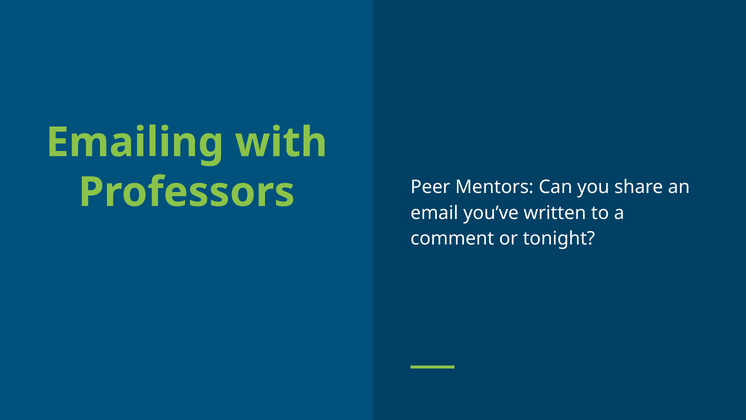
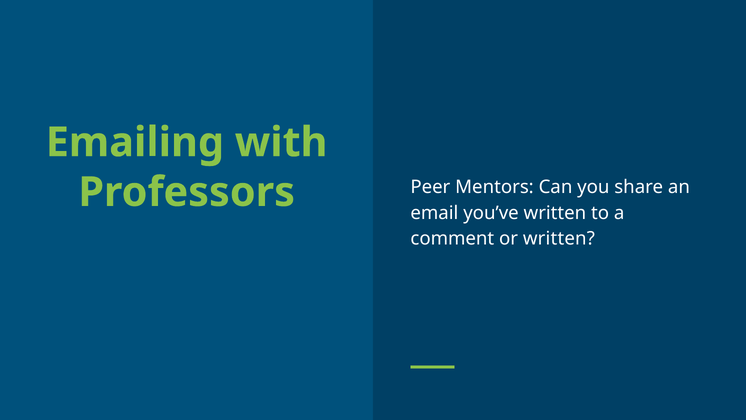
or tonight: tonight -> written (559, 238)
